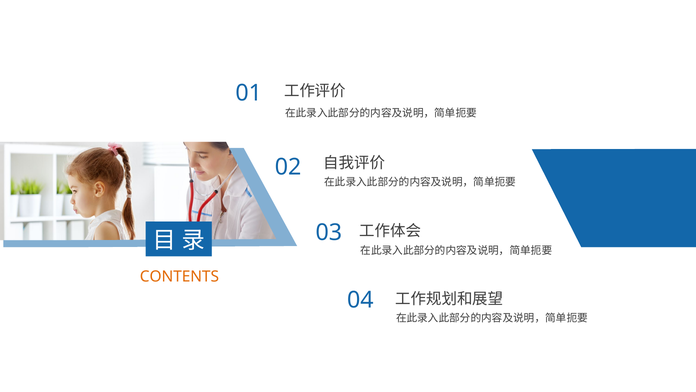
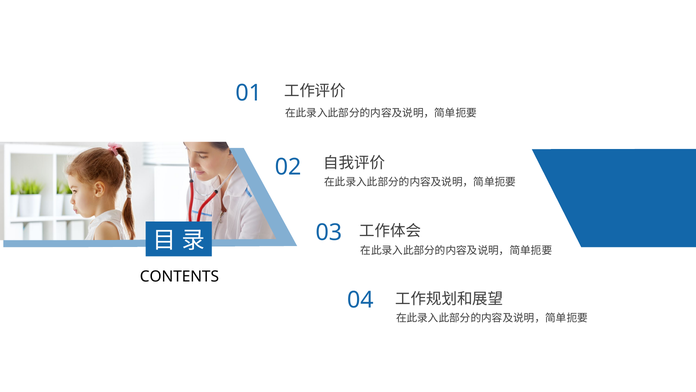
CONTENTS colour: orange -> black (179, 277)
